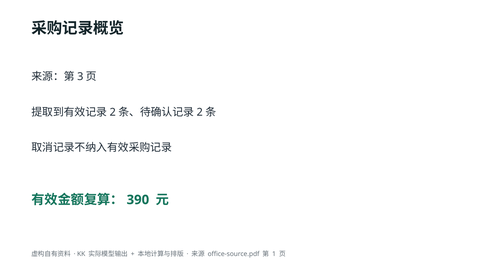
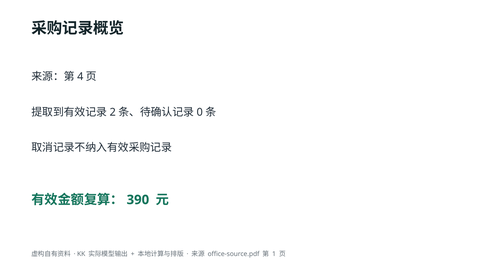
3: 3 -> 4 (80, 77)
2: 2 -> 0 (200, 112)
